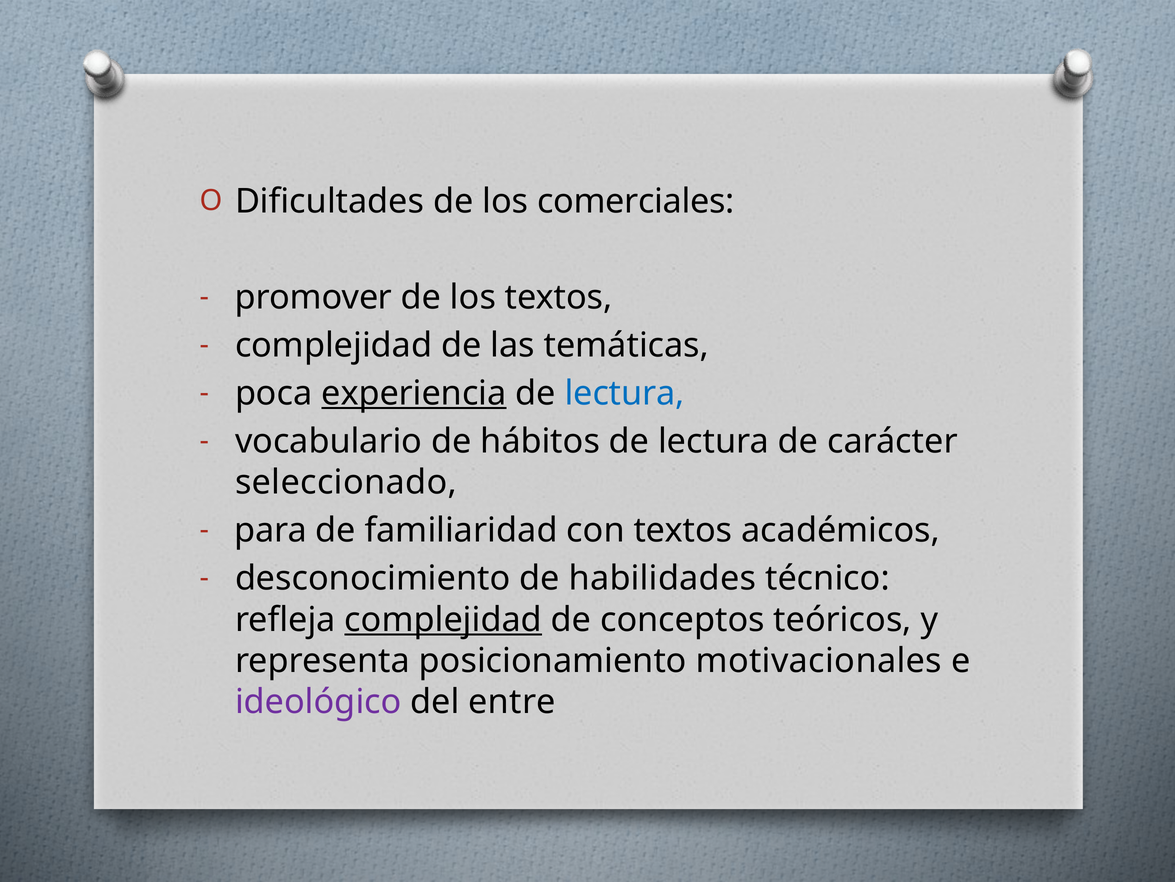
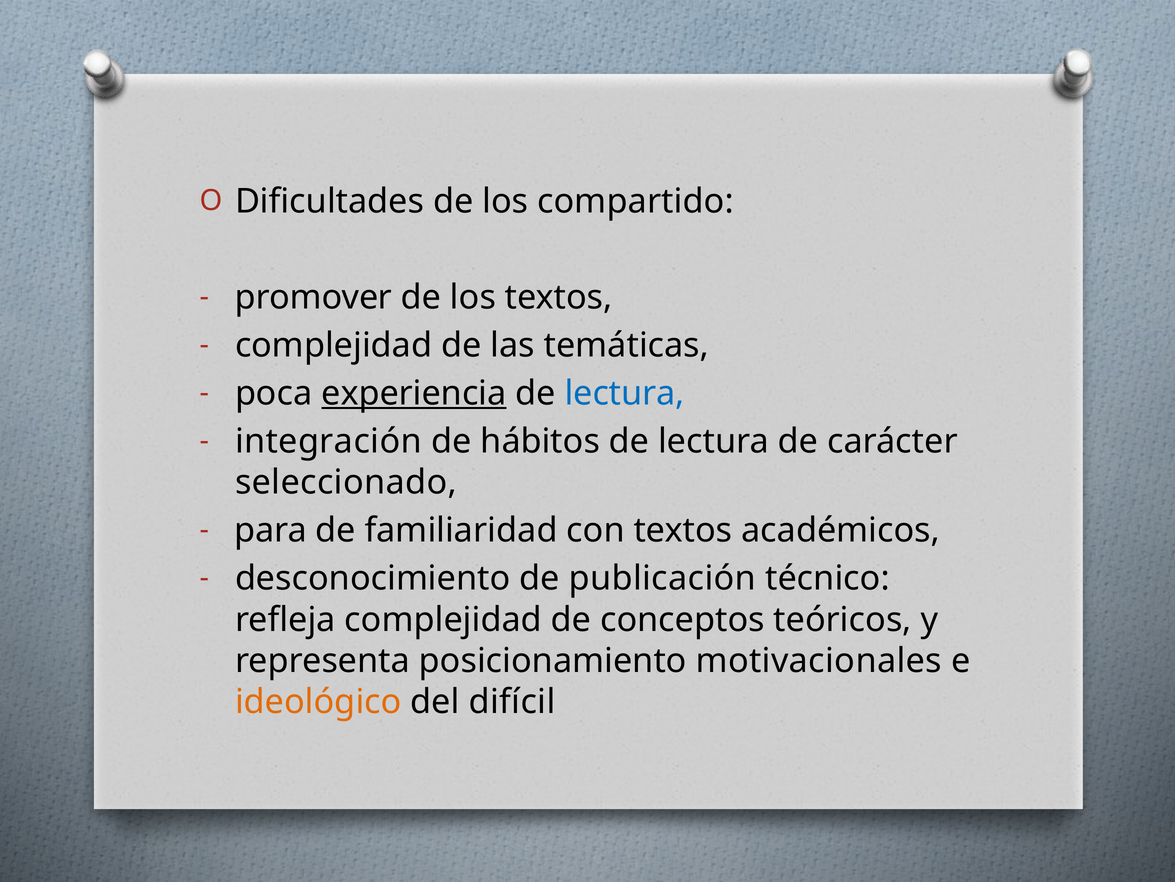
comerciales: comerciales -> compartido (636, 201)
vocabulario: vocabulario -> integración (328, 441)
habilidades: habilidades -> publicación (662, 578)
complejidad underline: present -> none (443, 619)
ideológico colour: purple -> orange (318, 701)
entre: entre -> difícil (512, 701)
